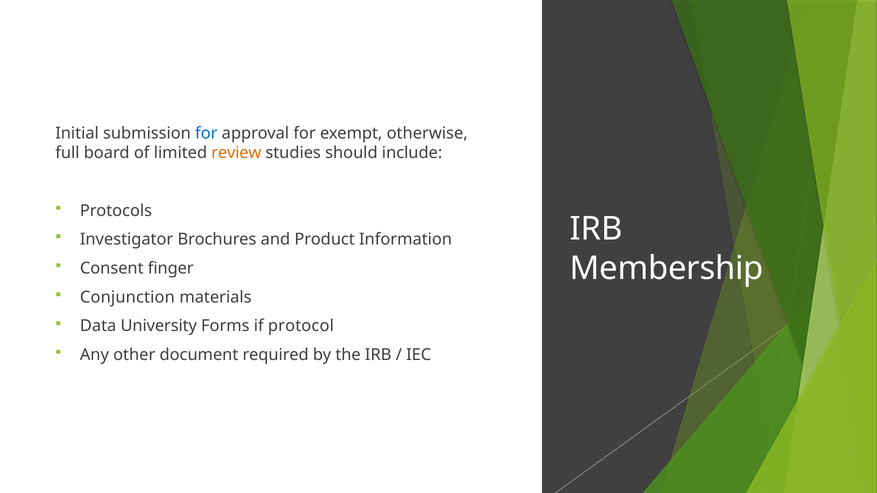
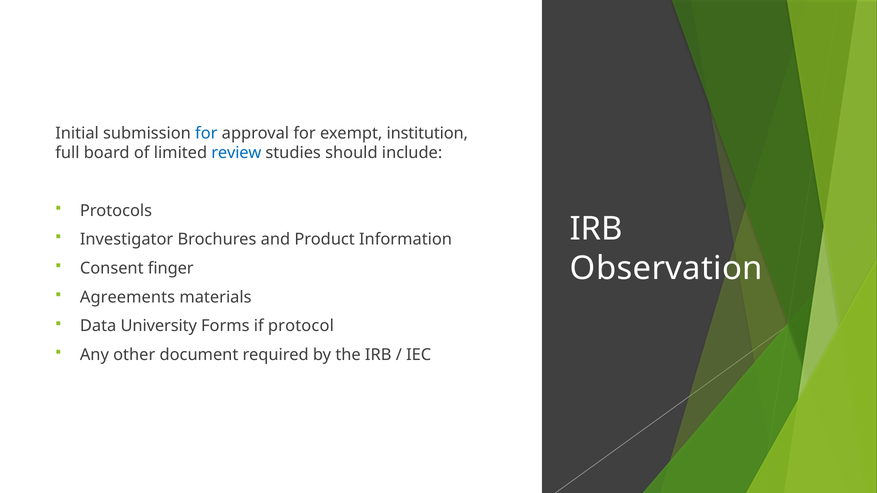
otherwise: otherwise -> institution (427, 133)
review colour: orange -> blue (236, 153)
Membership: Membership -> Observation (666, 269)
Conjunction: Conjunction -> Agreements (127, 297)
